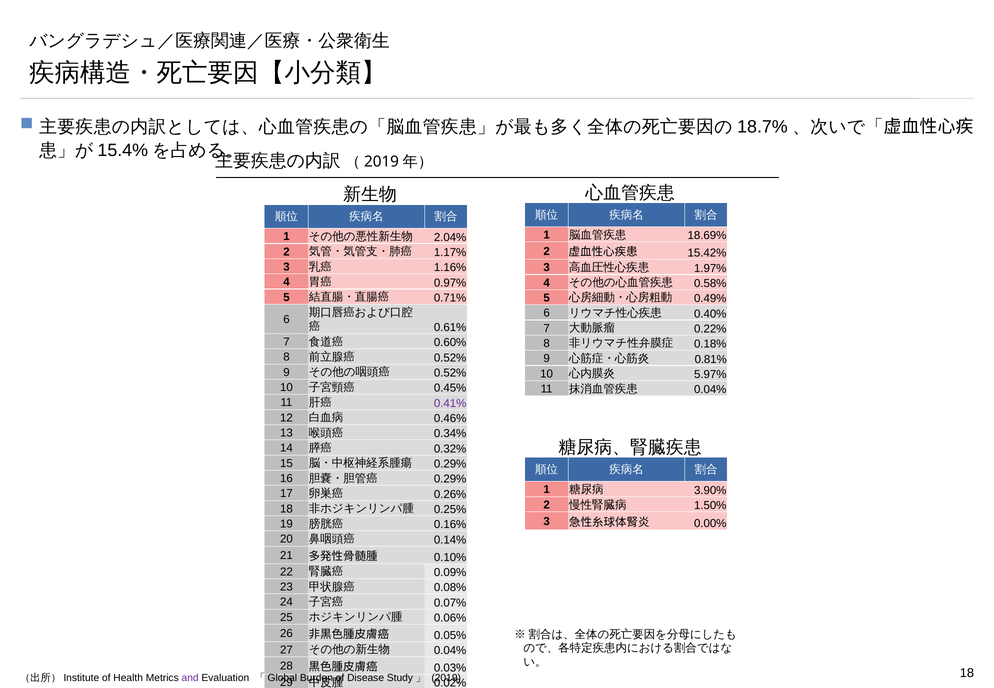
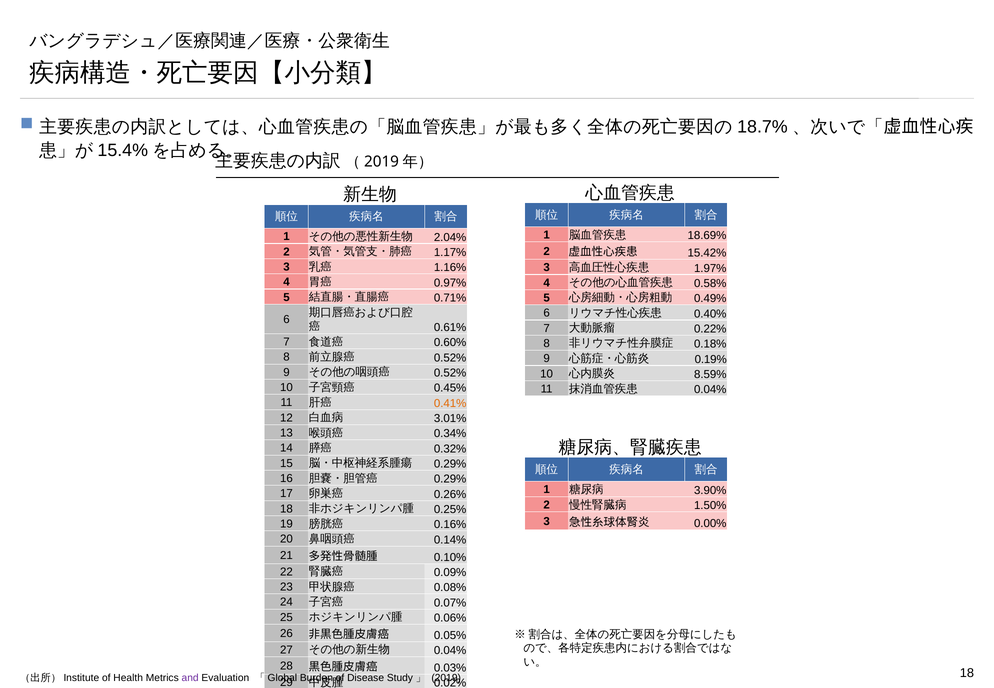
0.81%: 0.81% -> 0.19% (711, 359)
5.97%: 5.97% -> 8.59% (710, 375)
0.41% colour: purple -> orange (450, 403)
0.46%: 0.46% -> 3.01% (450, 419)
